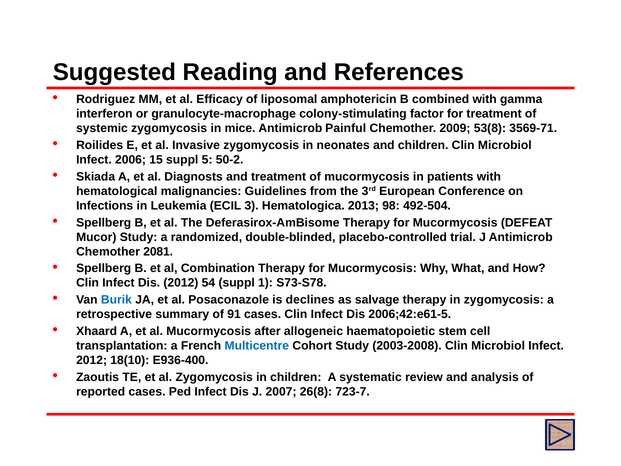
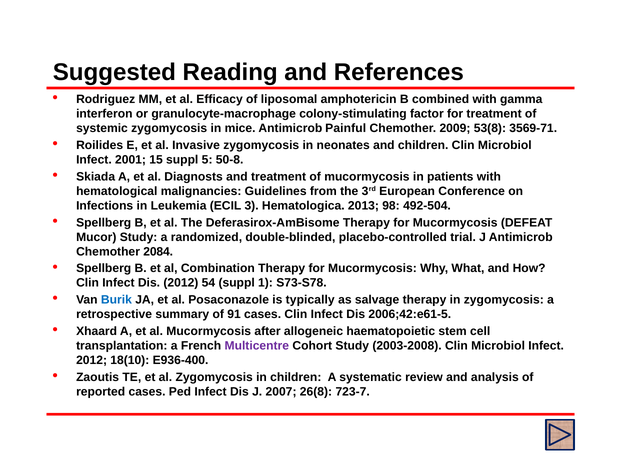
2006: 2006 -> 2001 (131, 160)
50-2: 50-2 -> 50-8 (230, 160)
2081: 2081 -> 2084 (158, 251)
declines: declines -> typically (310, 300)
Multicentre colour: blue -> purple (257, 346)
